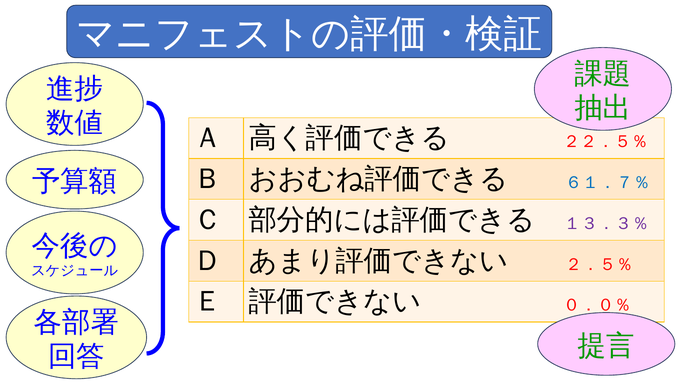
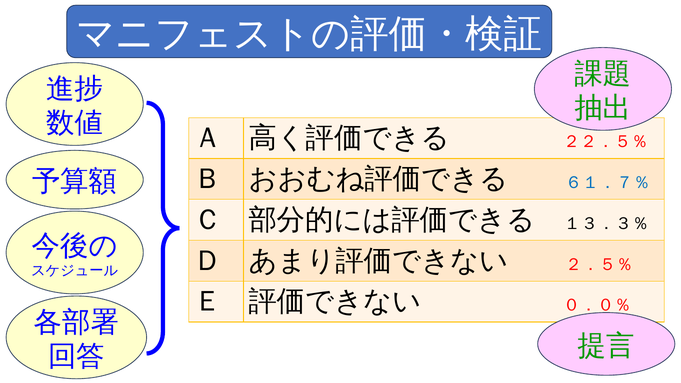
１３．３％ colour: purple -> black (606, 224)
